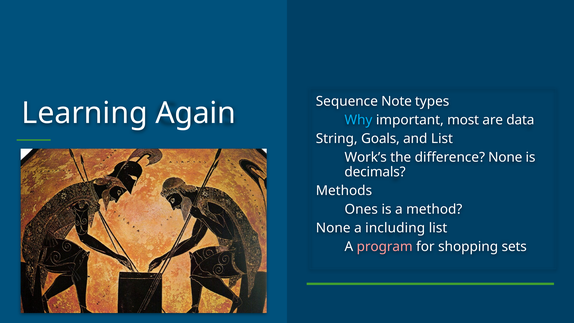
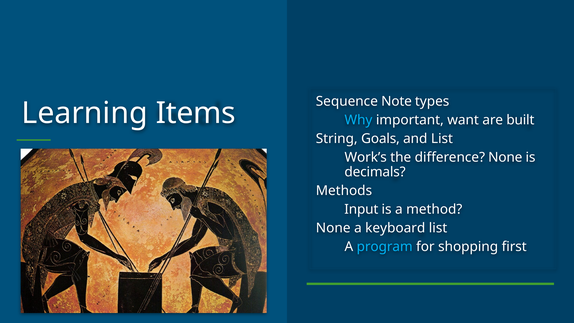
Again: Again -> Items (196, 113)
most: most -> want (463, 120)
data: data -> built (520, 120)
Ones: Ones -> Input (361, 209)
including: including -> keyboard (395, 228)
program colour: pink -> light blue (385, 246)
sets: sets -> first (514, 246)
